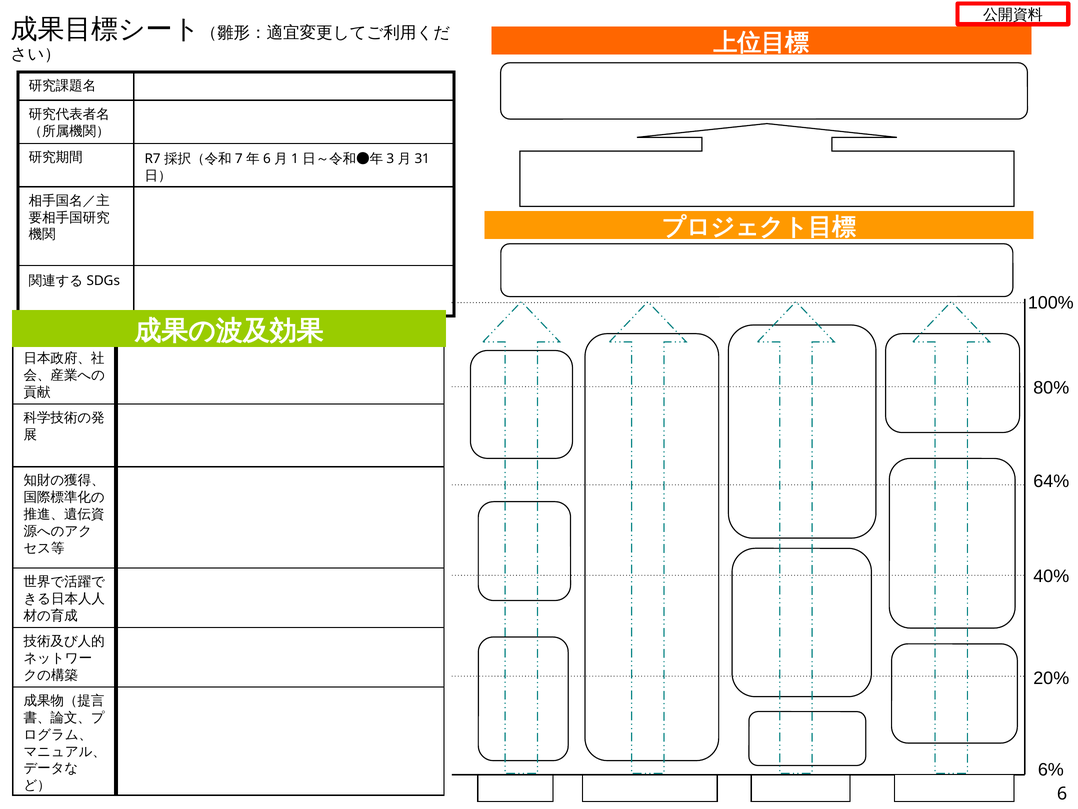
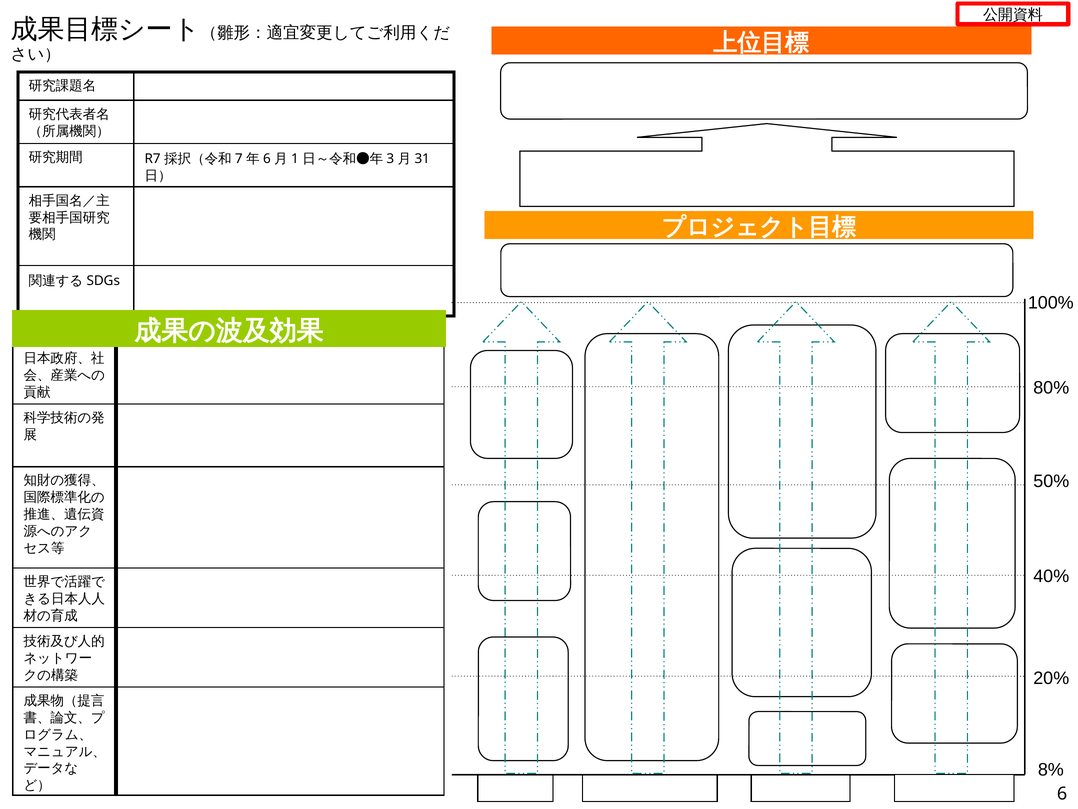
64%: 64% -> 50% (1051, 481)
6%: 6% -> 8% (1051, 769)
